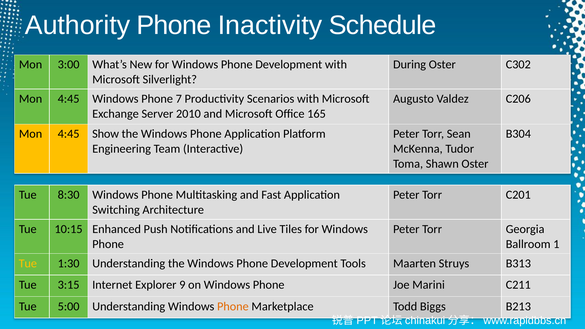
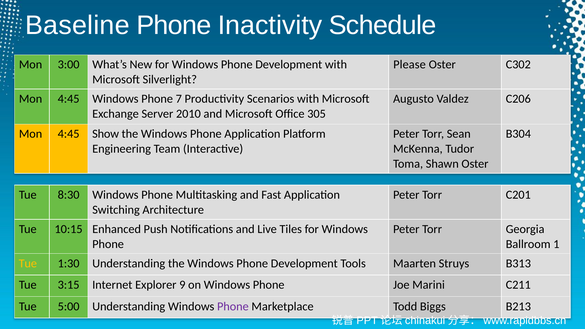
Authority: Authority -> Baseline (77, 25)
During: During -> Please (410, 65)
165: 165 -> 305 (317, 114)
Phone colour: orange -> purple (233, 306)
